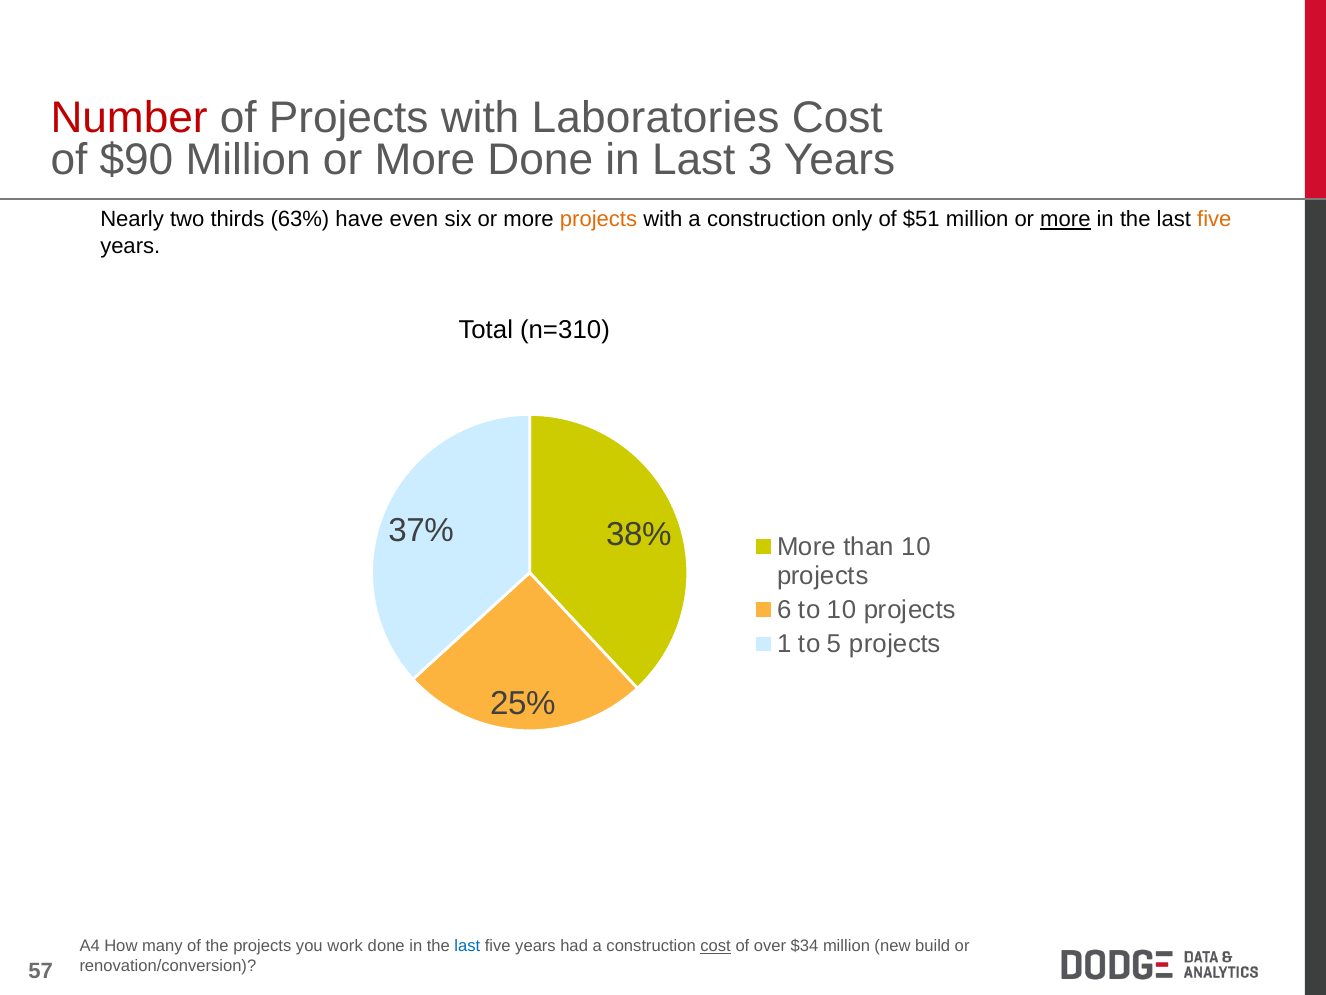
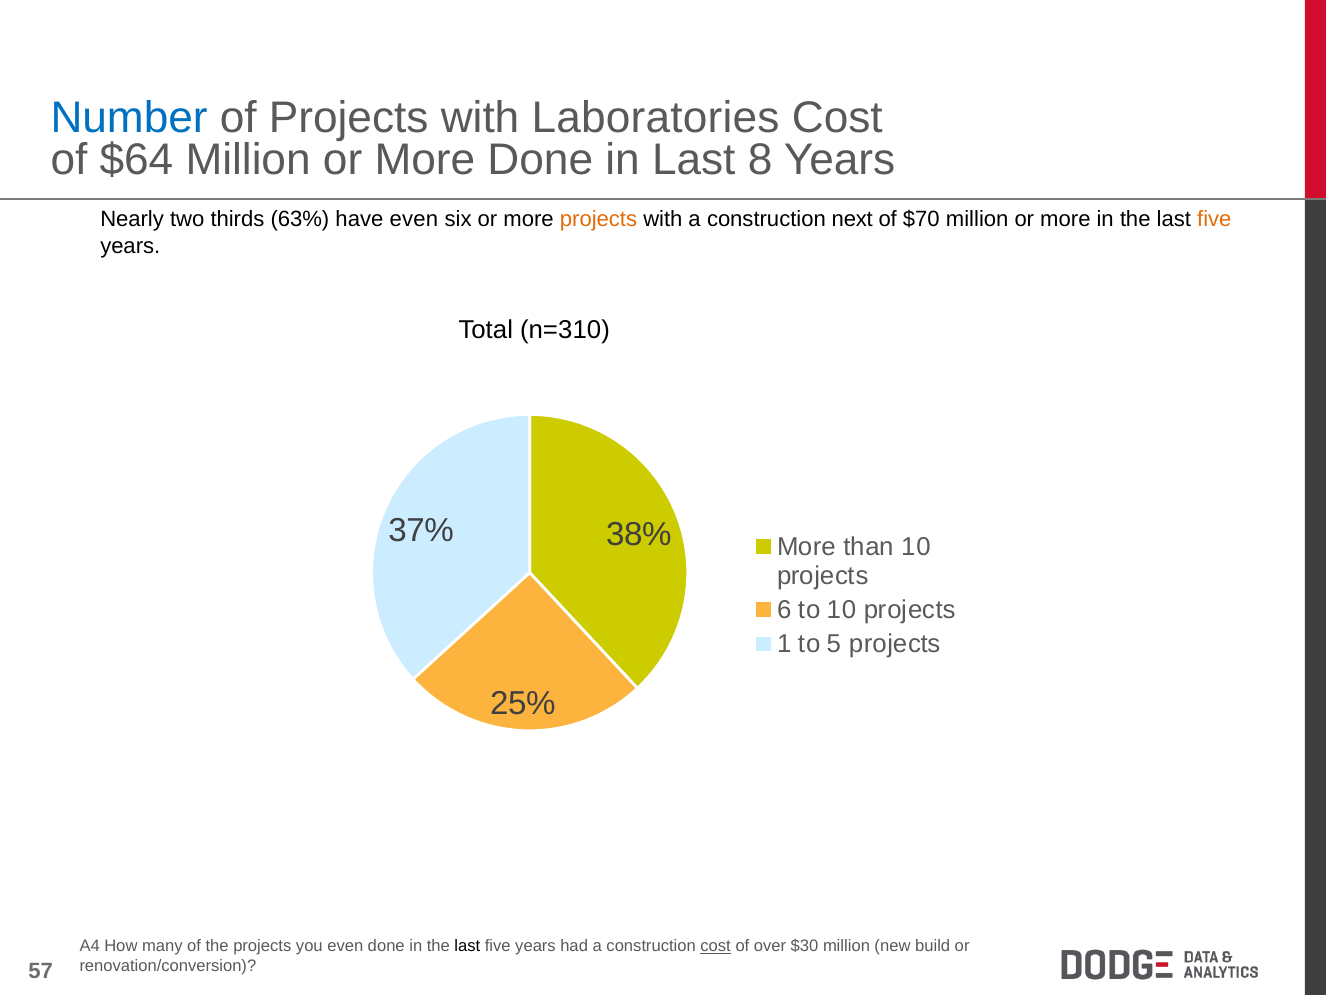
Number colour: red -> blue (129, 118)
$90: $90 -> $64 (136, 160)
3: 3 -> 8 (760, 160)
only: only -> next (852, 219)
$51: $51 -> $70 (921, 219)
more underline: present -> none (1065, 219)
you work: work -> even (345, 946)
last colour: blue -> black (467, 946)
$34: $34 -> $30 (805, 946)
